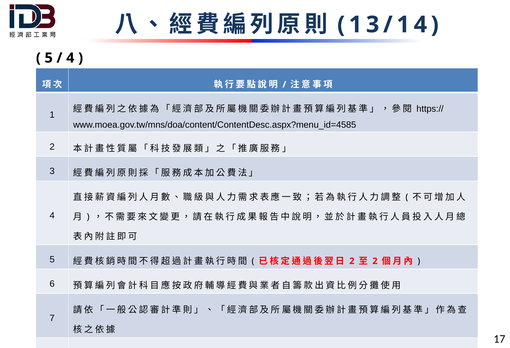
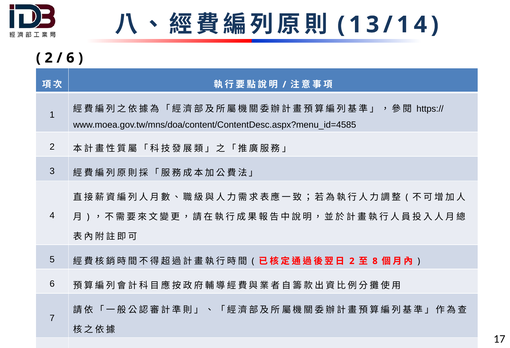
5: 5 -> 2 (49, 58)
4: 4 -> 6 (70, 58)
2: 2 -> 8 (375, 261)
